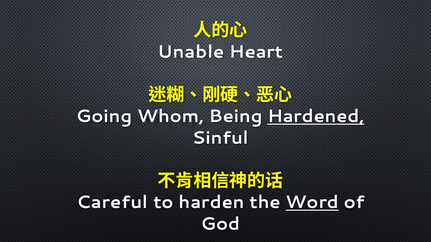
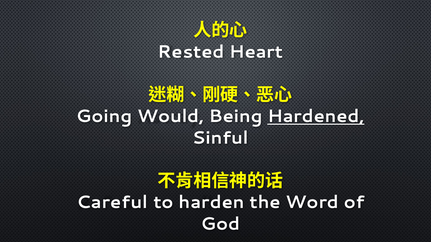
Unable: Unable -> Rested (191, 52)
Whom: Whom -> Would (171, 117)
Word underline: present -> none (312, 203)
